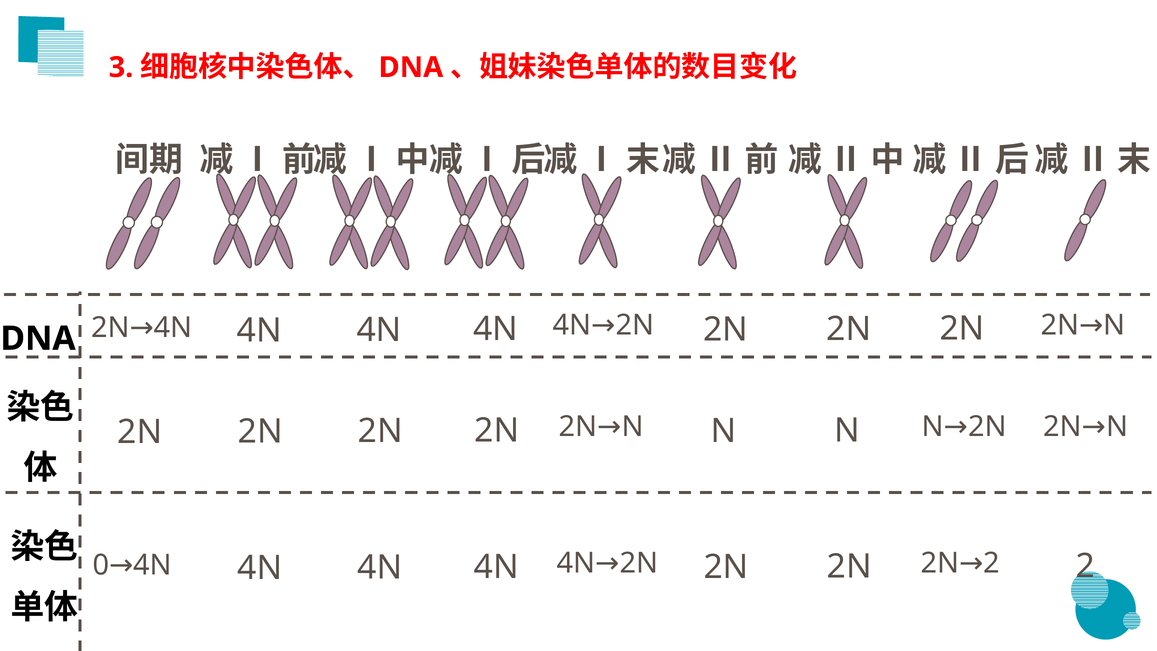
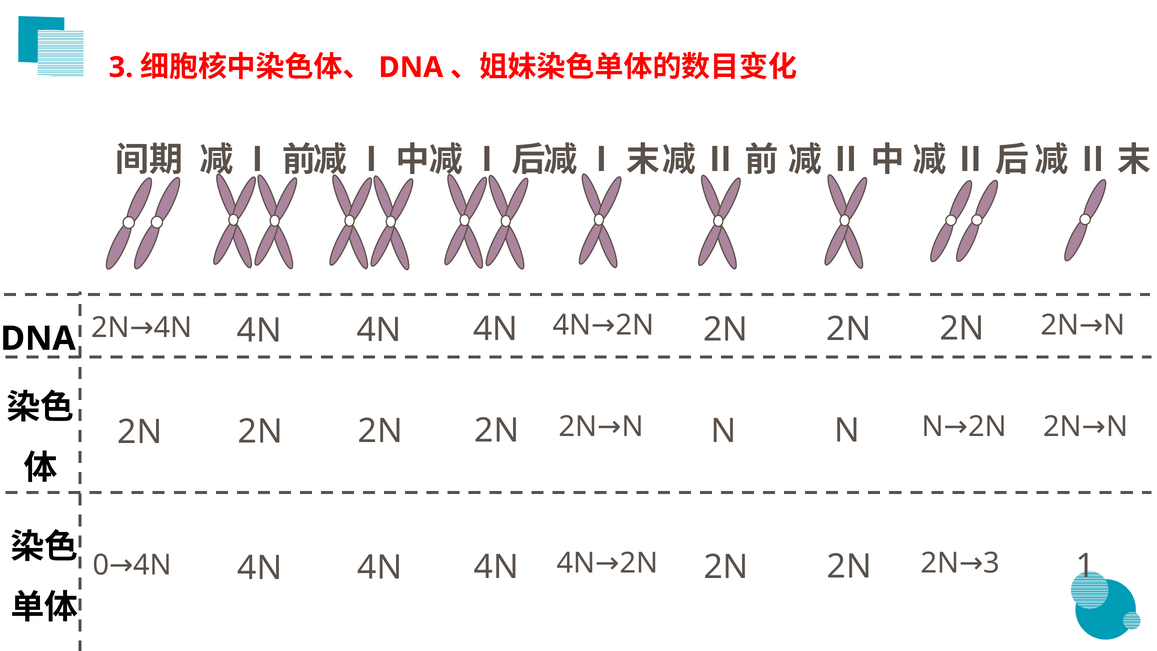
2N 2: 2 -> 3 (992, 563)
2: 2 -> 1 (1085, 566)
